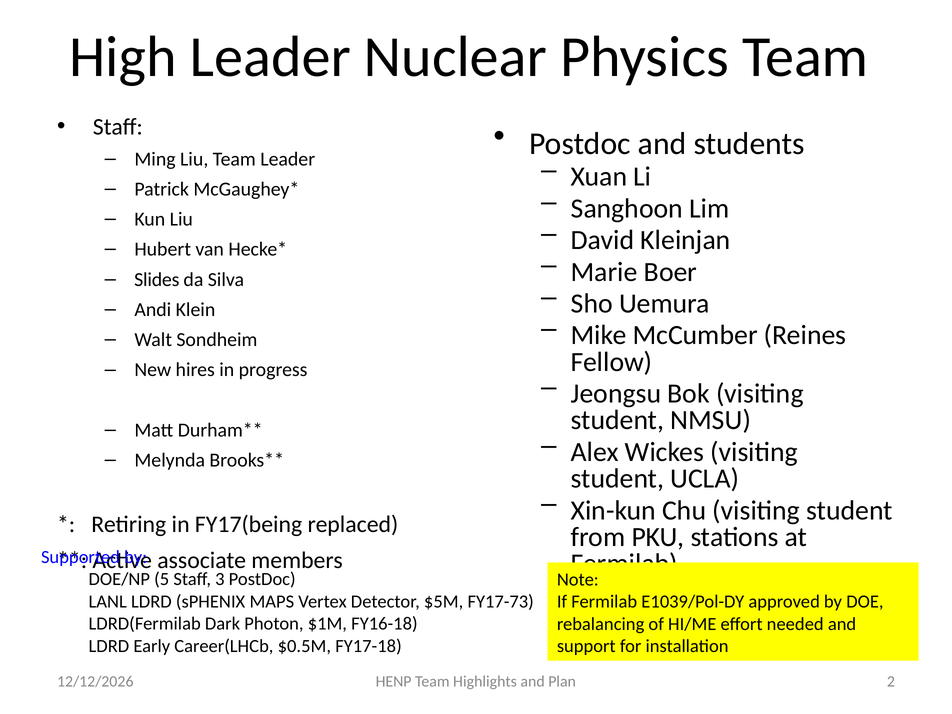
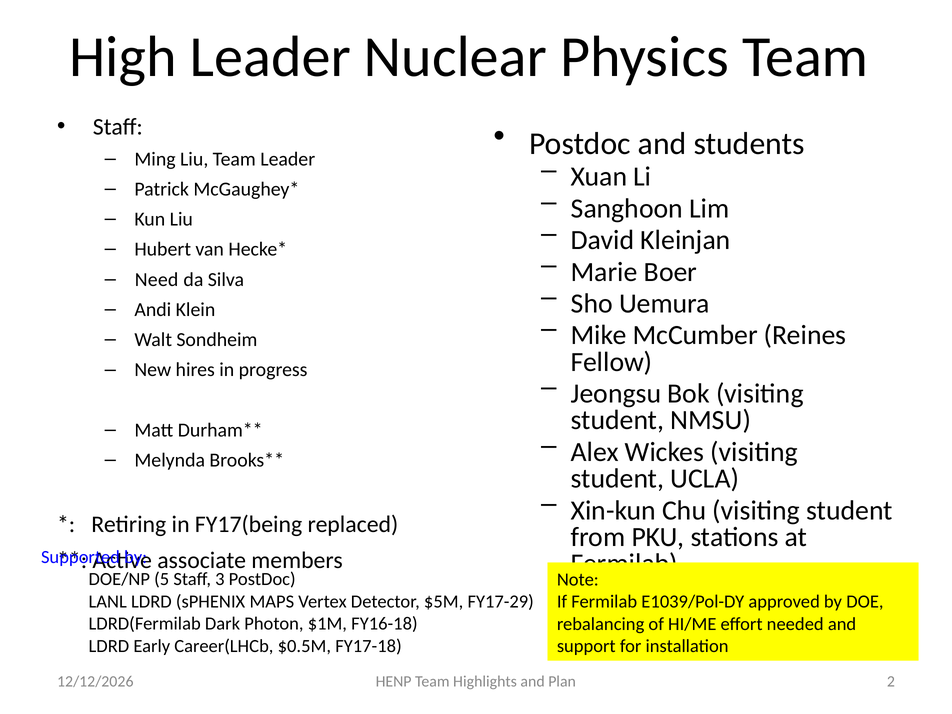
Slides: Slides -> Need (157, 280)
FY17-73: FY17-73 -> FY17-29 (501, 602)
